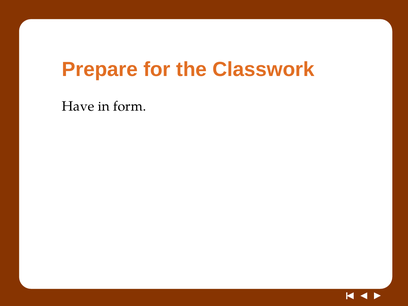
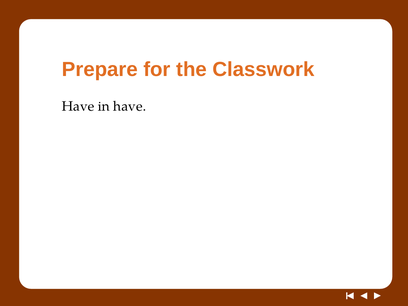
in form: form -> have (130, 106)
